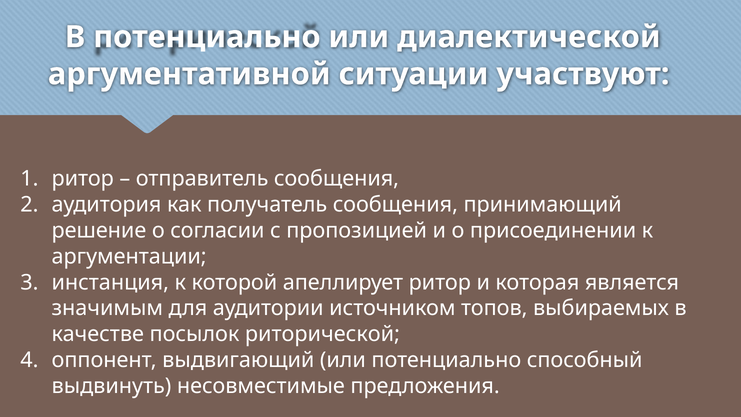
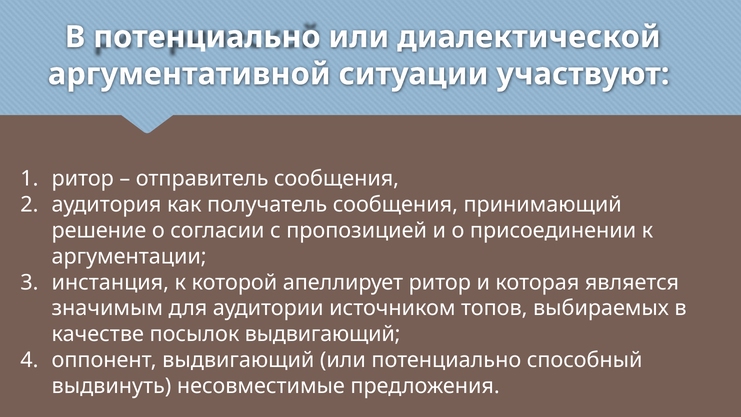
посылок риторической: риторической -> выдвигающий (323, 334)
